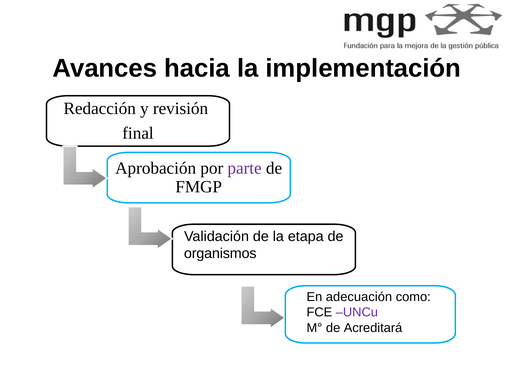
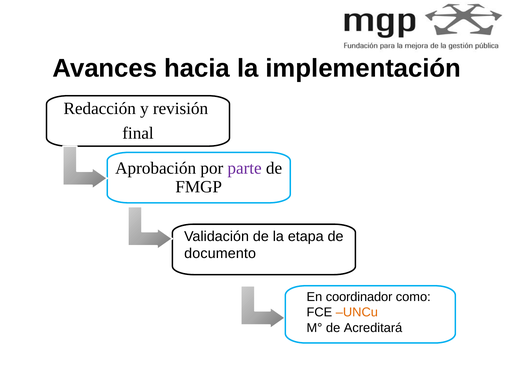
organismos: organismos -> documento (220, 253)
adecuación: adecuación -> coordinador (359, 297)
UNCu colour: purple -> orange (357, 312)
